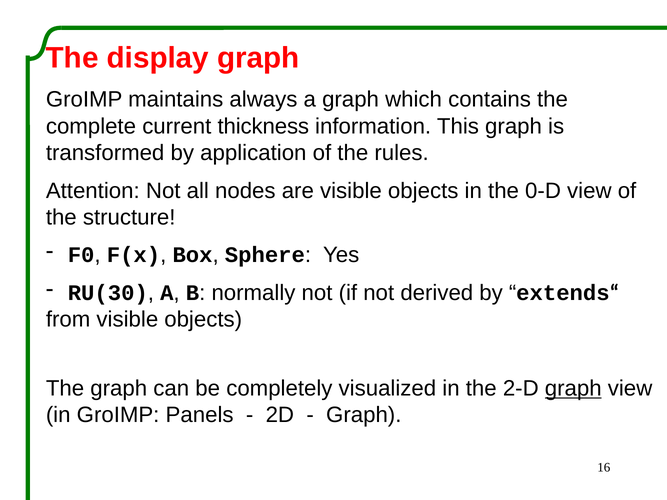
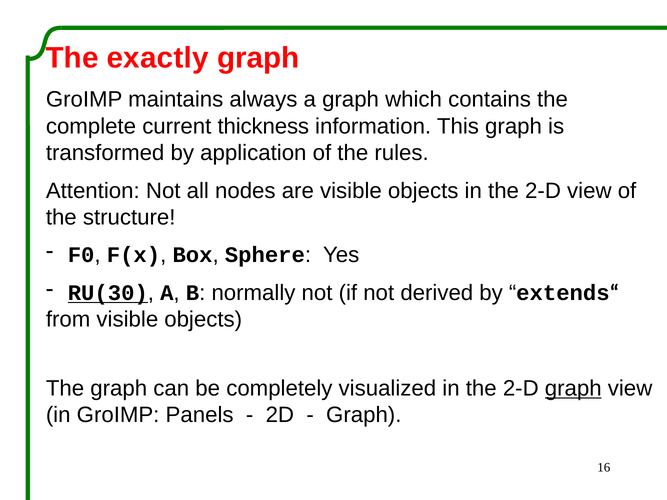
display: display -> exactly (158, 58)
objects in the 0-D: 0-D -> 2-D (543, 191)
RU(30 underline: none -> present (108, 293)
